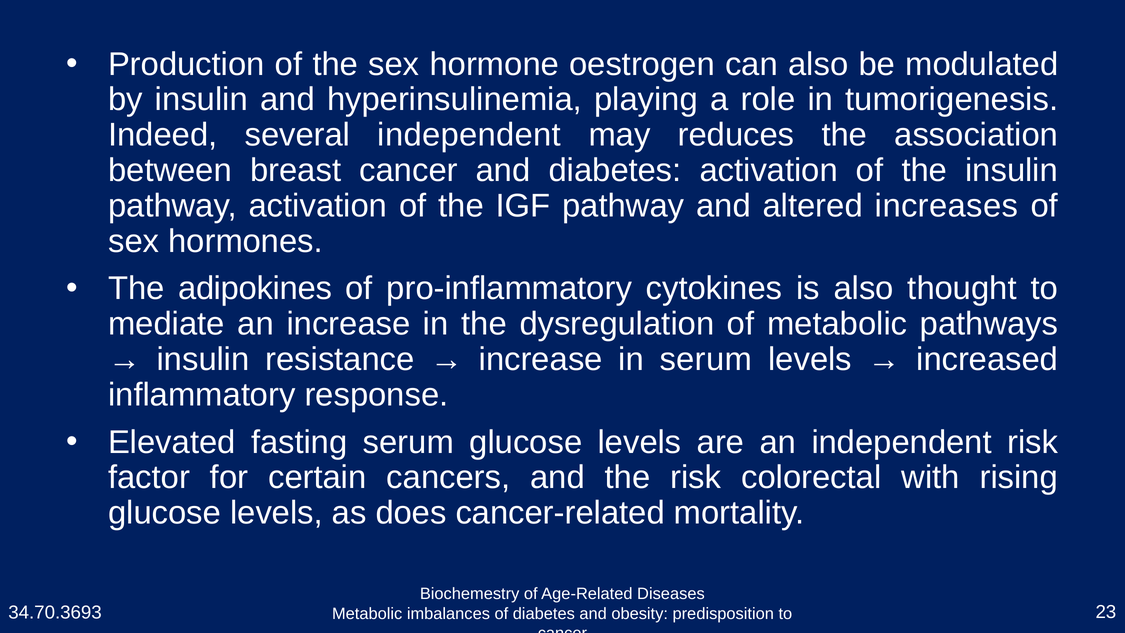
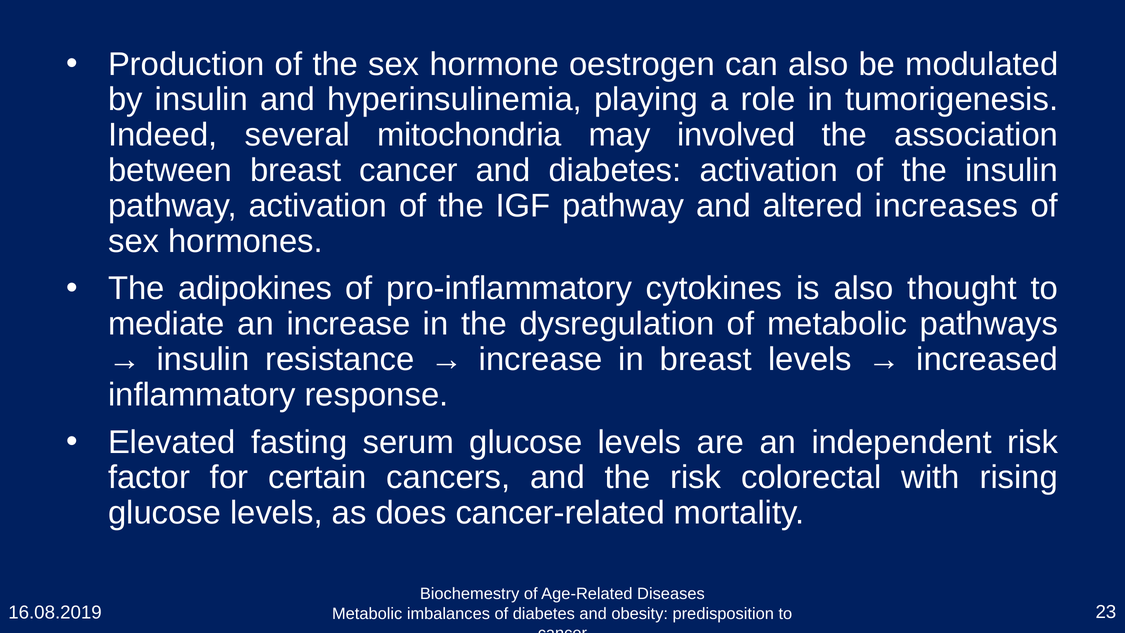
several independent: independent -> mitochondria (470, 135)
reduces: reduces -> involved (736, 135)
in serum: serum -> breast (706, 359)
34.70.3693: 34.70.3693 -> 16.08.2019 (55, 612)
